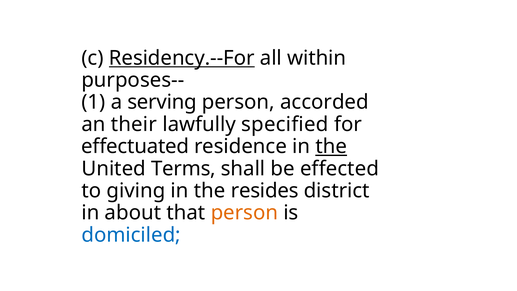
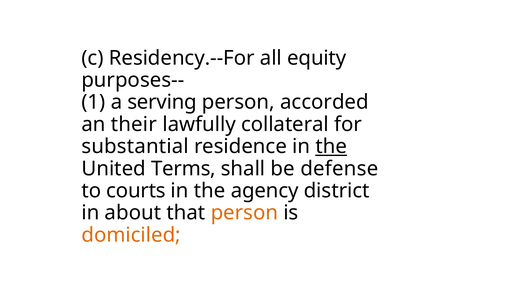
Residency.--For underline: present -> none (182, 58)
within: within -> equity (317, 58)
specified: specified -> collateral (285, 124)
effectuated: effectuated -> substantial (135, 146)
effected: effected -> defense (339, 168)
giving: giving -> courts (136, 191)
resides: resides -> agency (265, 191)
domiciled colour: blue -> orange (131, 235)
